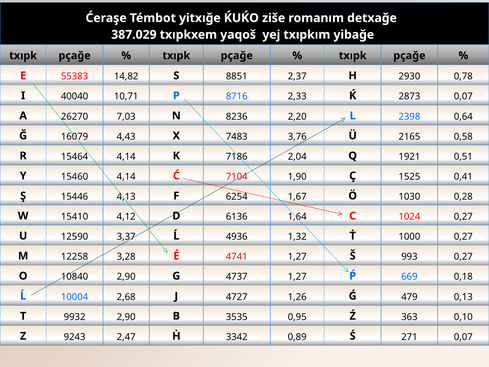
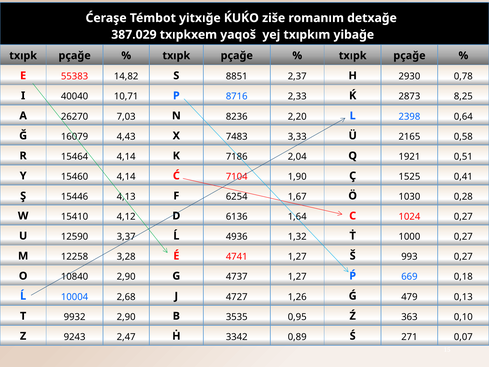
2873 0,07: 0,07 -> 8,25 (463, 96)
3,76: 3,76 -> 3,33 (297, 136)
